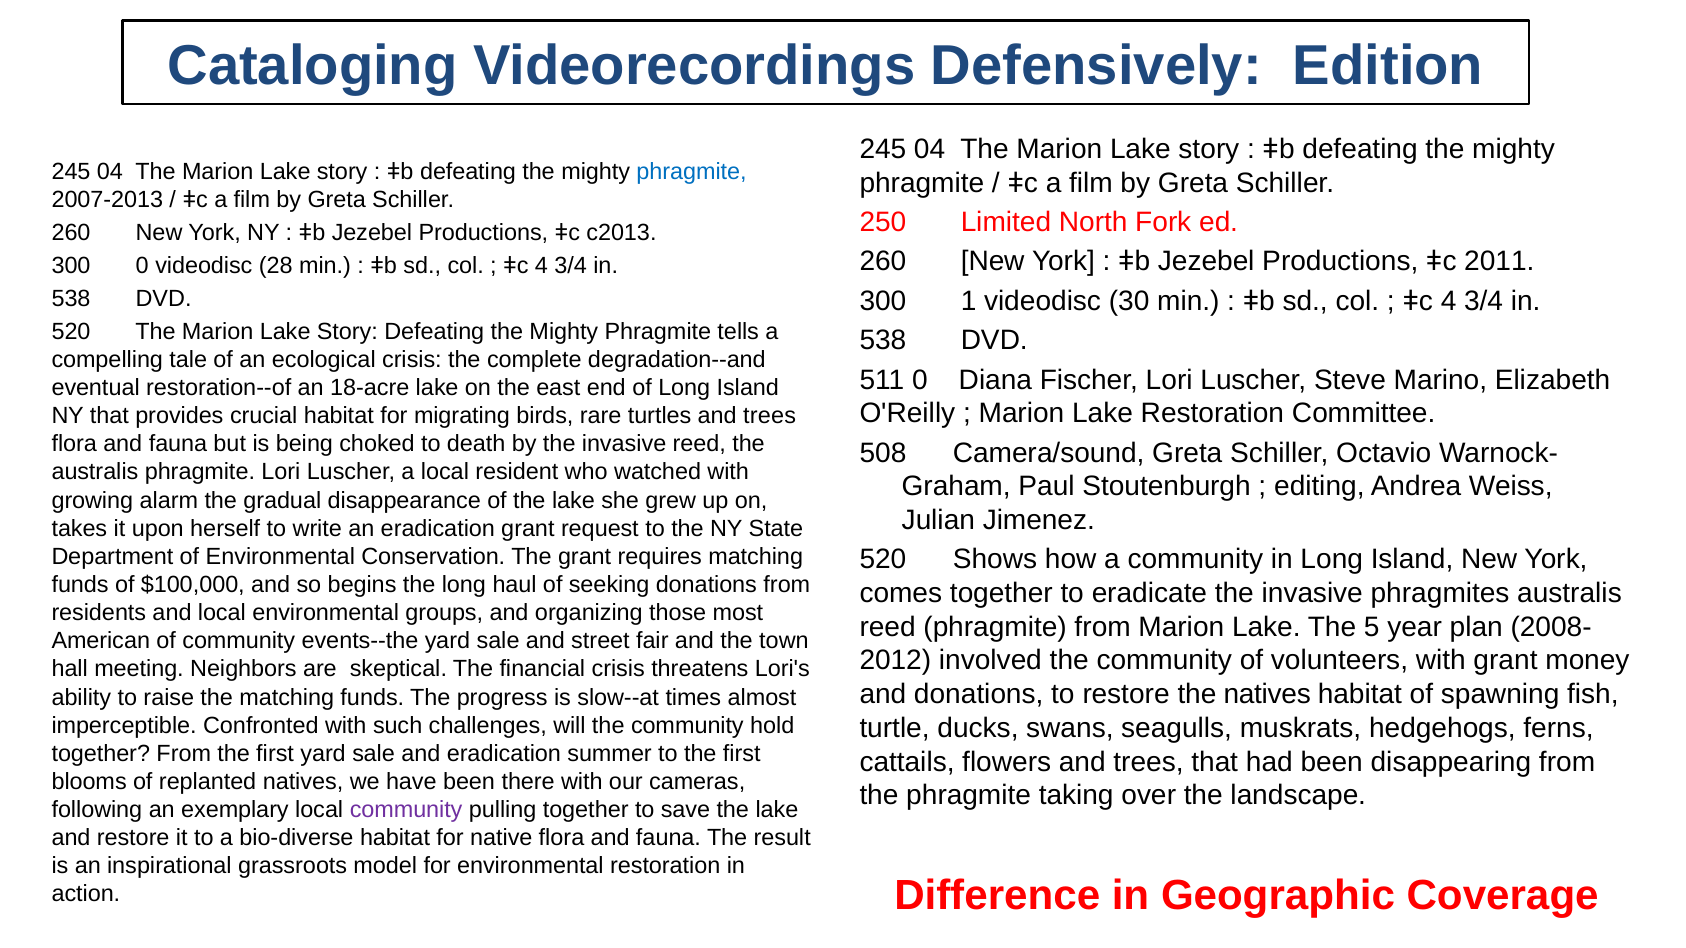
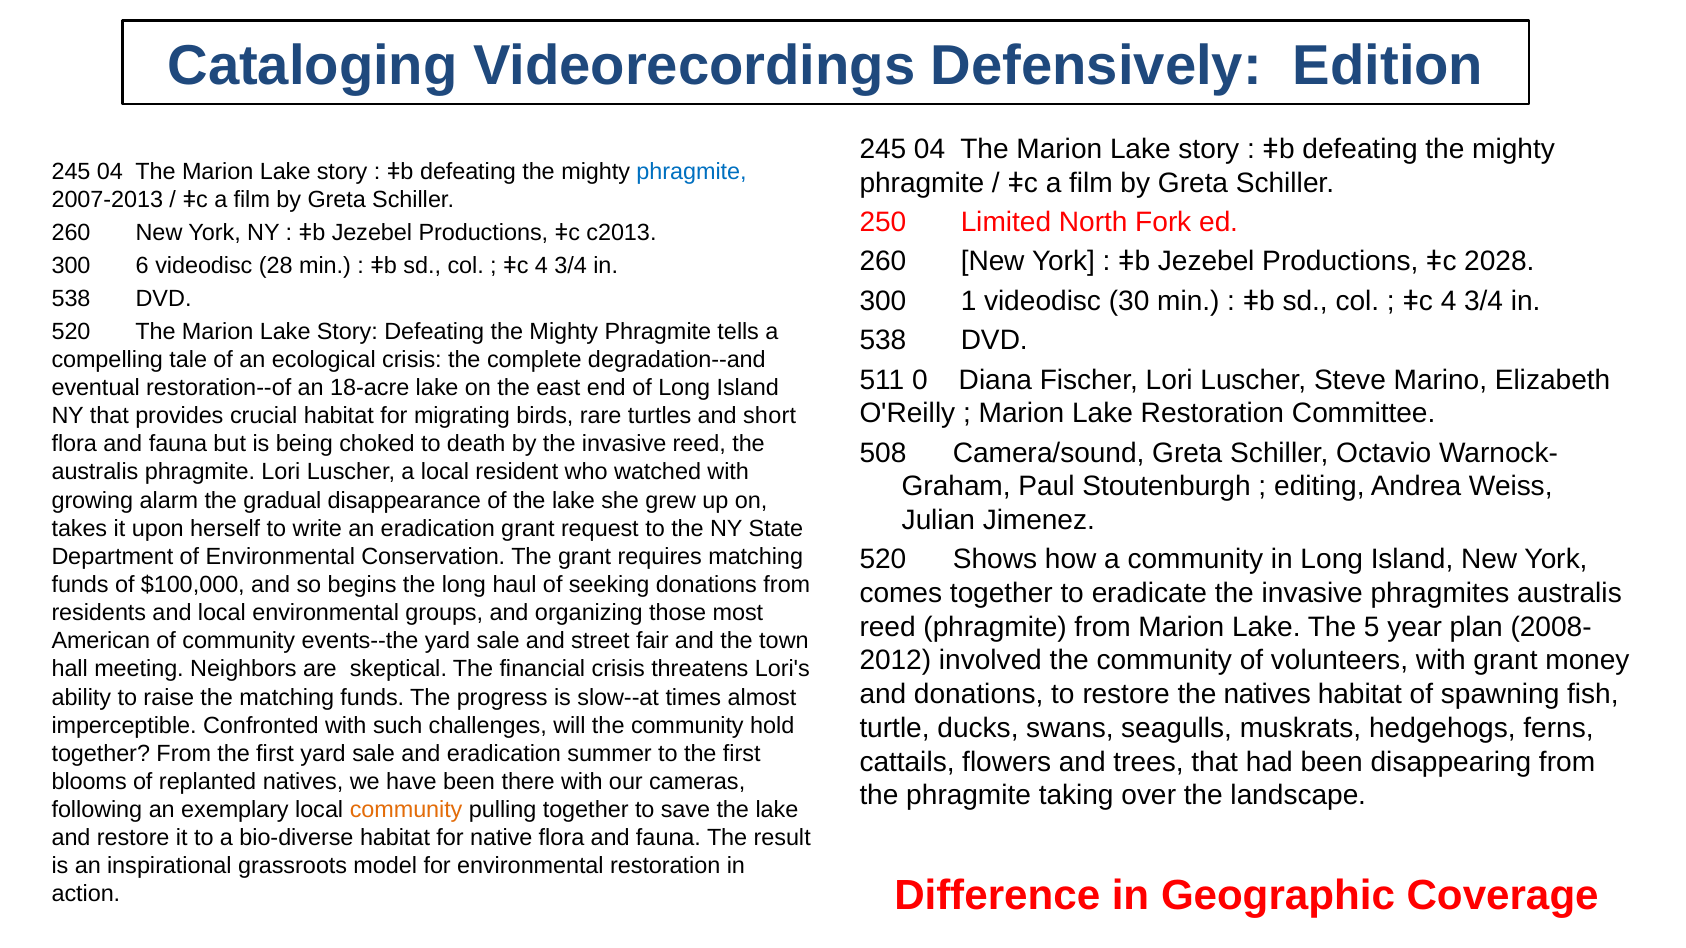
2011: 2011 -> 2028 (1499, 262)
300 0: 0 -> 6 (142, 266)
turtles and trees: trees -> short (770, 416)
community colour: purple -> orange (406, 810)
